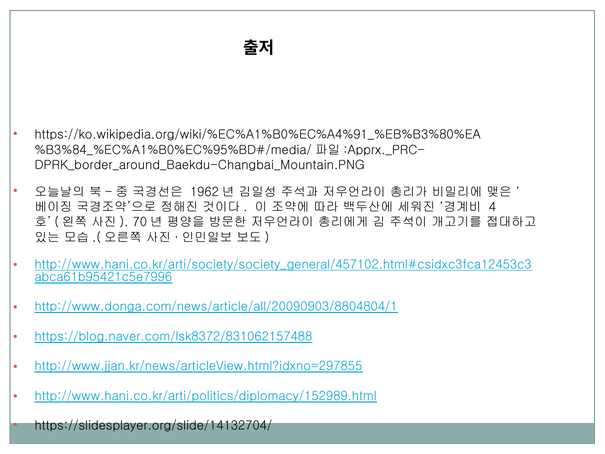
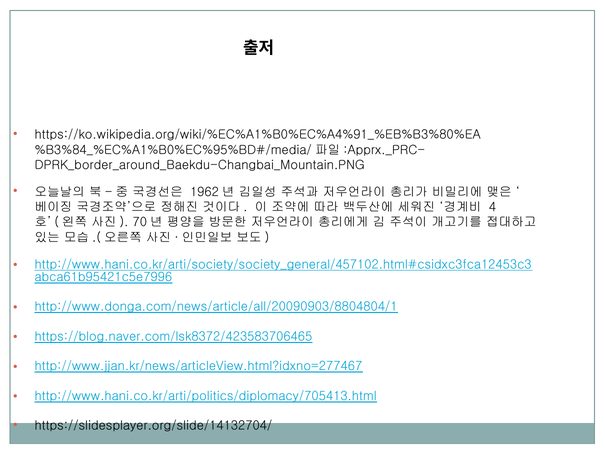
https://blog.naver.com/lsk8372/831062157488: https://blog.naver.com/lsk8372/831062157488 -> https://blog.naver.com/lsk8372/423583706465 (173, 336)
http://www.jjan.kr/news/articleView.html?idxno=297855: http://www.jjan.kr/news/articleView.html?idxno=297855 -> http://www.jjan.kr/news/articleView.html?idxno=277467 (198, 366)
http://www.hani.co.kr/arti/politics/diplomacy/152989.html: http://www.hani.co.kr/arti/politics/diplomacy/152989.html -> http://www.hani.co.kr/arti/politics/diplomacy/705413.html (206, 396)
